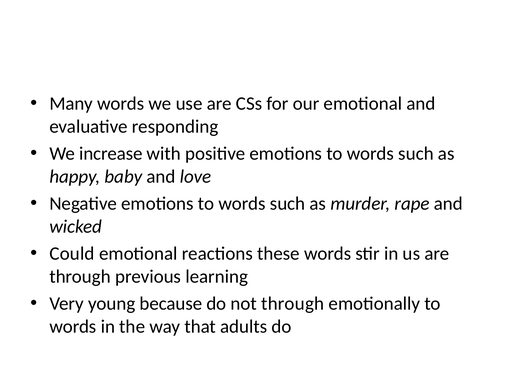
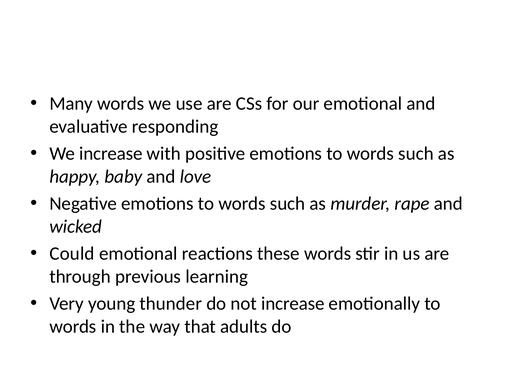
because: because -> thunder (171, 304)
not through: through -> increase (293, 304)
